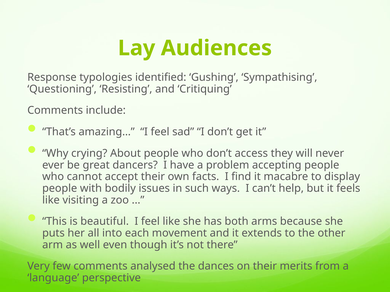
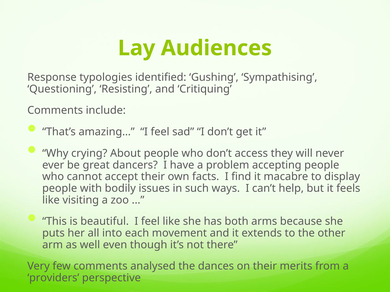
language: language -> providers (53, 278)
